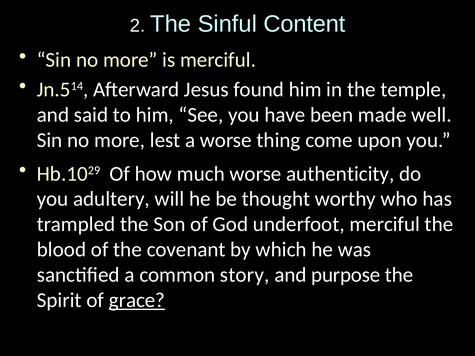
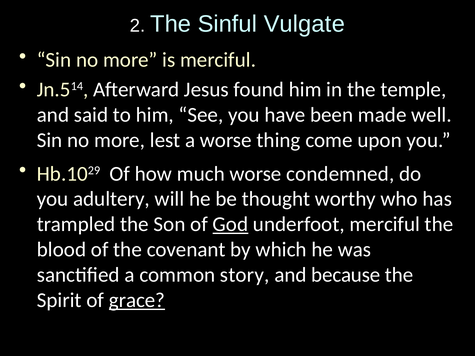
Content: Content -> Vulgate (304, 24)
authenticity: authenticity -> condemned (340, 174)
God underline: none -> present (230, 225)
purpose: purpose -> because (346, 275)
